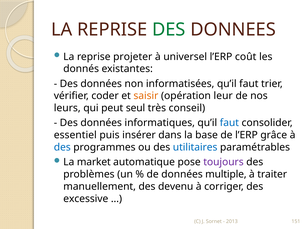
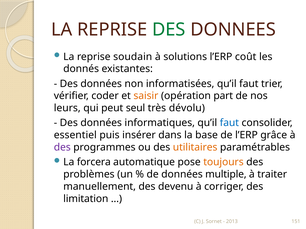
projeter: projeter -> soudain (133, 57)
universel: universel -> solutions (185, 57)
leur: leur -> part (223, 96)
conseil: conseil -> dévolu (187, 108)
des colour: blue -> purple (62, 148)
utilitaires colour: blue -> orange (195, 148)
market: market -> forcera (94, 162)
toujours colour: purple -> orange (223, 162)
excessive: excessive -> limitation (86, 199)
